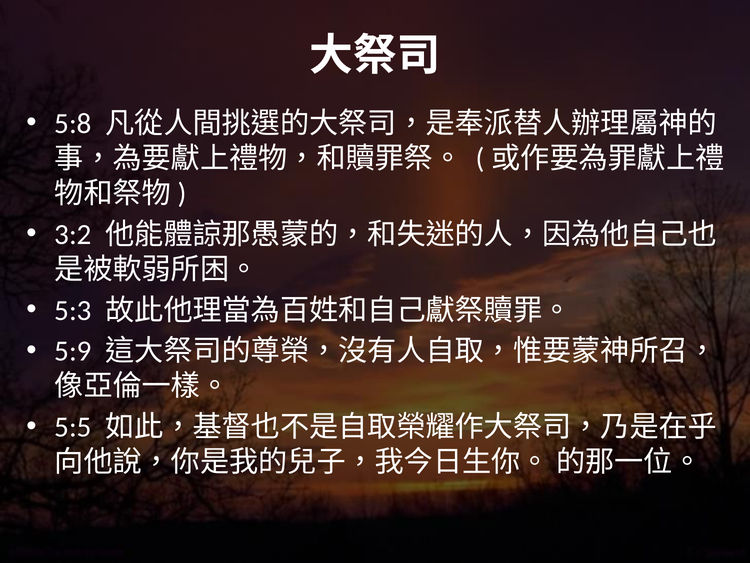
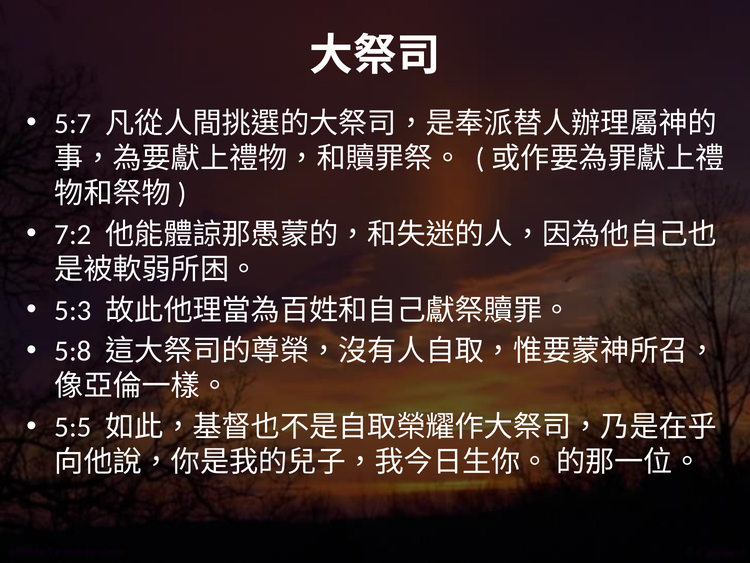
5:8: 5:8 -> 5:7 (73, 123)
3:2: 3:2 -> 7:2 (73, 234)
5:9: 5:9 -> 5:8 (73, 351)
